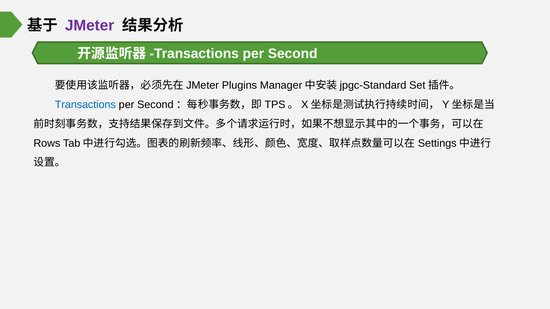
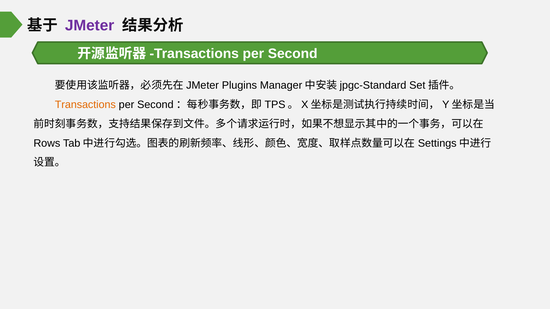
Transactions colour: blue -> orange (85, 105)
